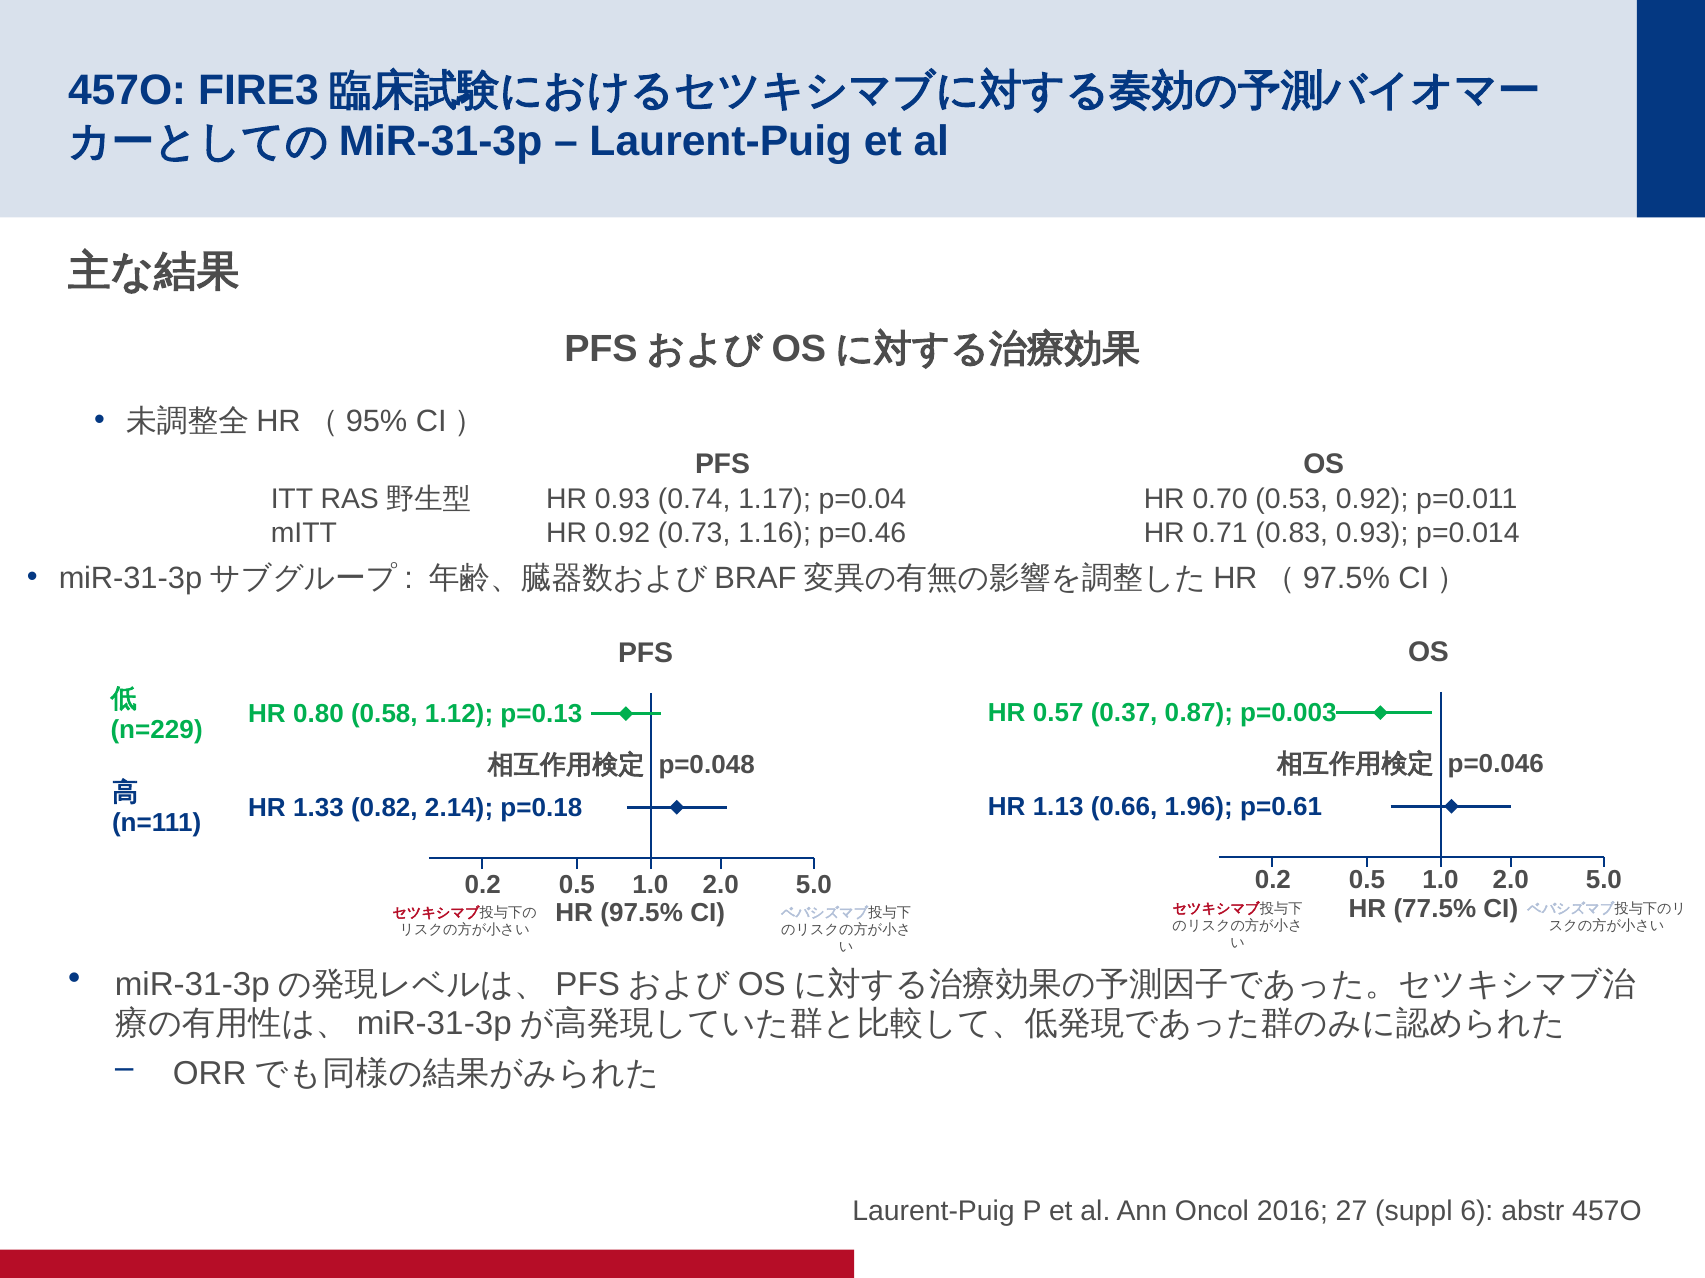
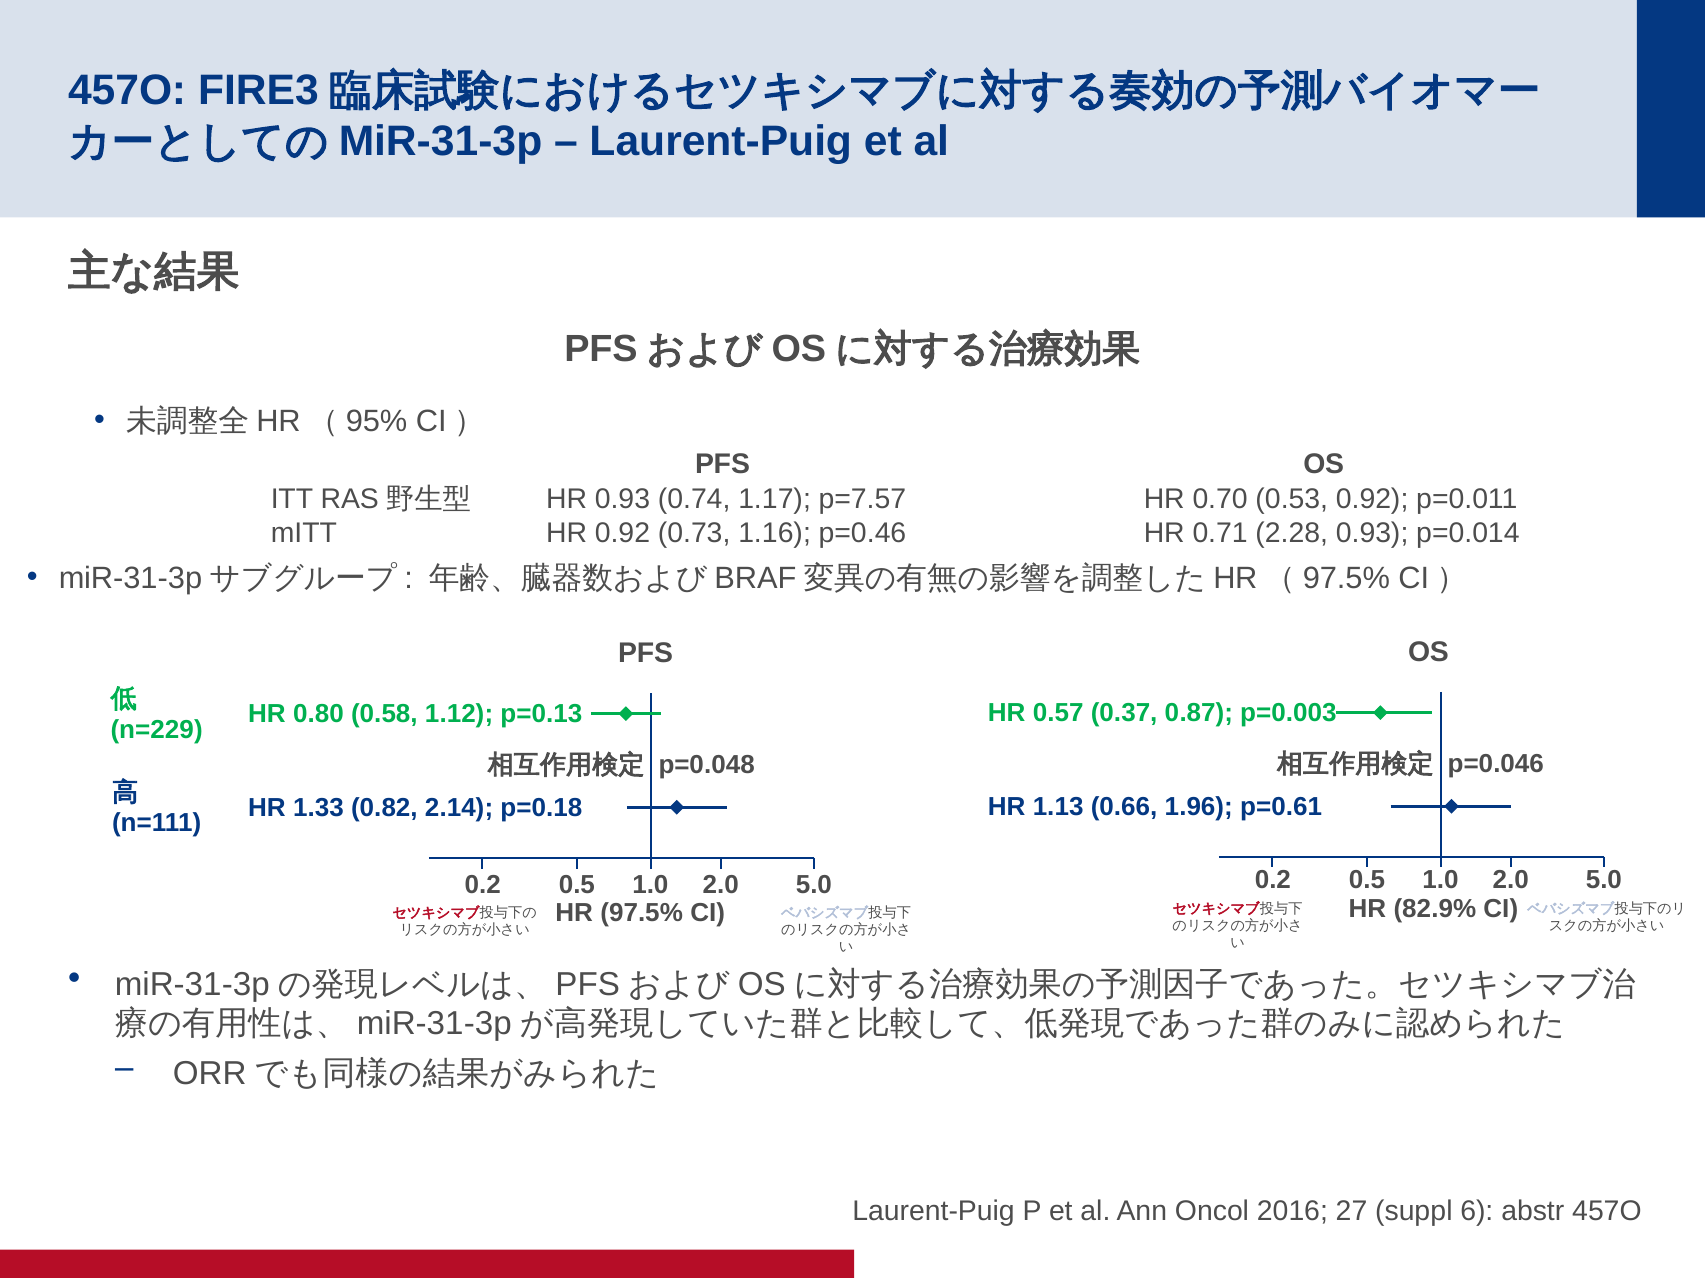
p=0.04: p=0.04 -> p=7.57 (862, 499)
0.83: 0.83 -> 2.28 (1292, 533)
77.5%: 77.5% -> 82.9% (1435, 909)
